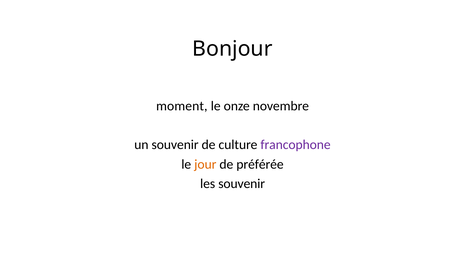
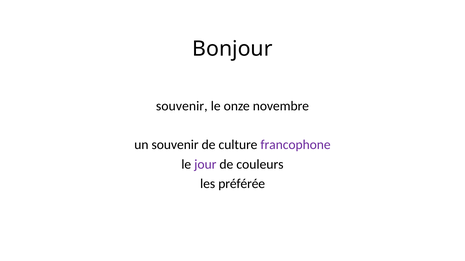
moment: moment -> souvenir (182, 106)
jour colour: orange -> purple (205, 165)
préférée: préférée -> couleurs (260, 165)
les souvenir: souvenir -> préférée (242, 184)
